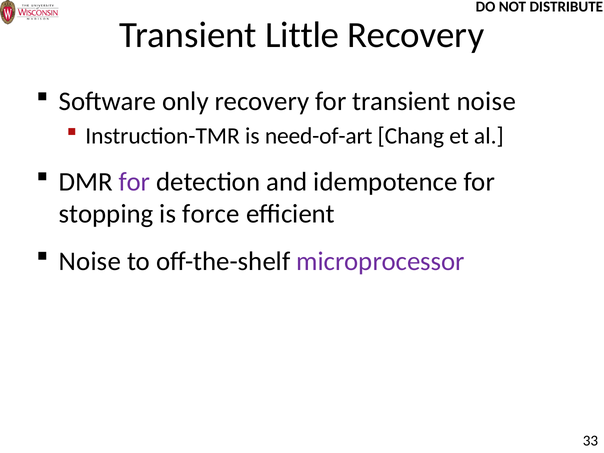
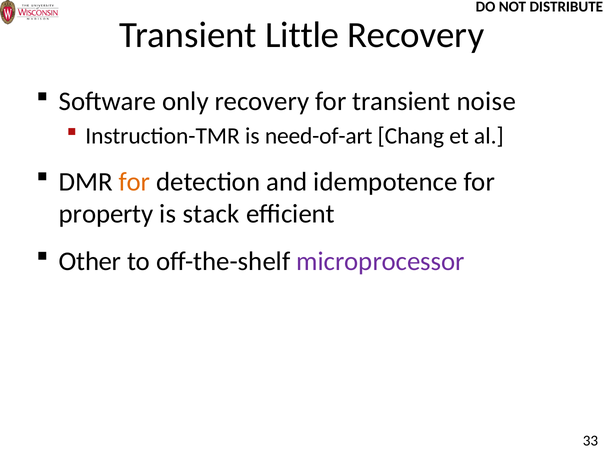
for colour: purple -> orange (135, 182)
stopping: stopping -> property (106, 214)
force: force -> stack (211, 214)
Noise: Noise -> Other (90, 261)
